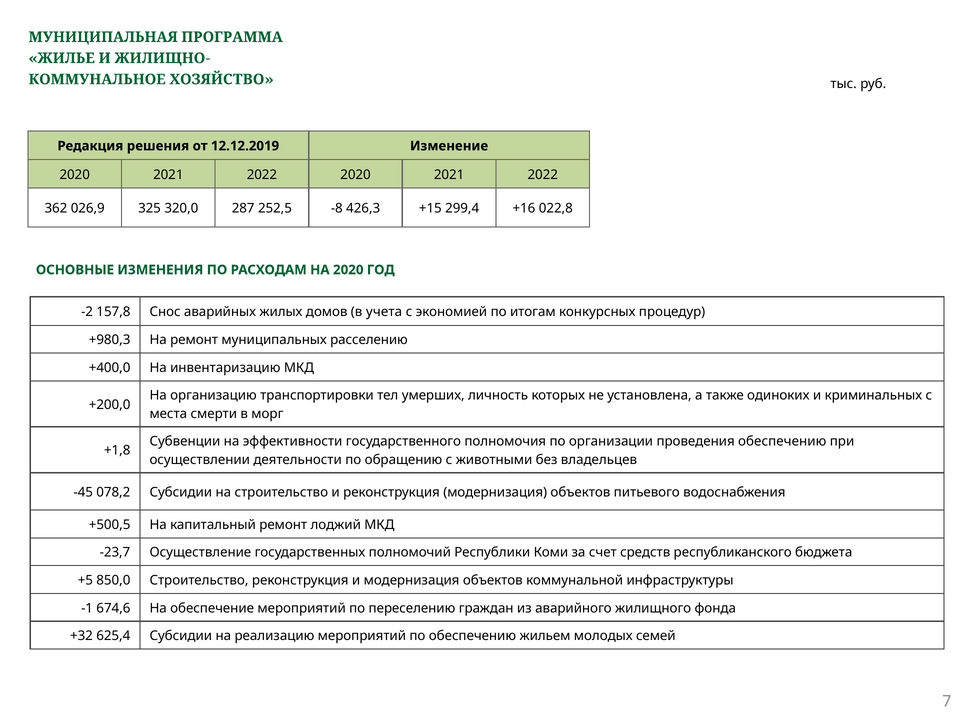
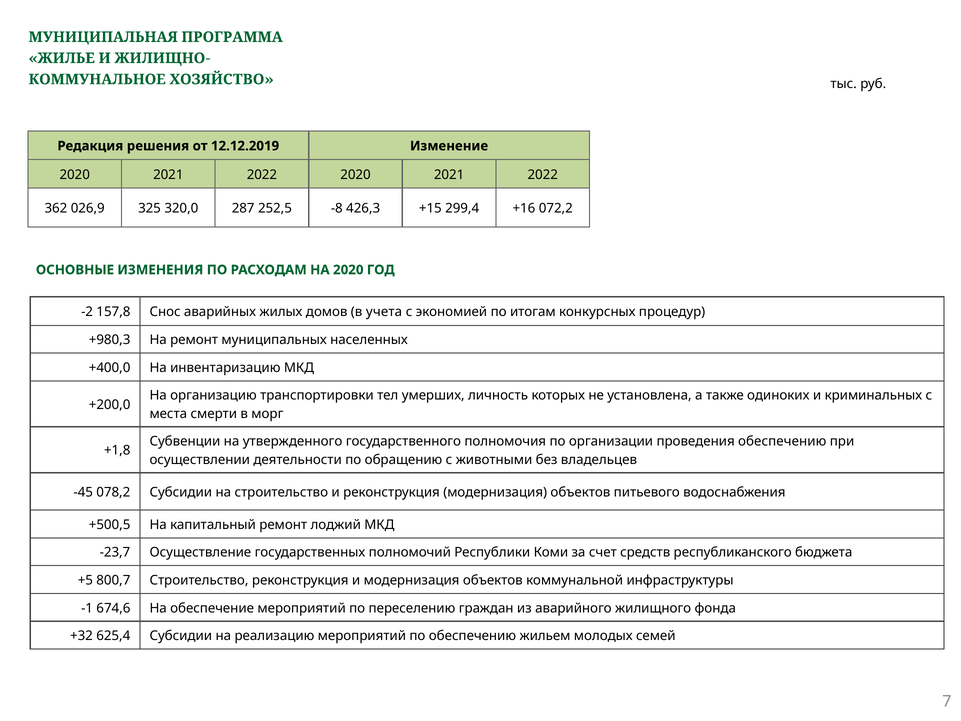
022,8: 022,8 -> 072,2 (556, 208)
расселению: расселению -> населенных (369, 340)
эффективности: эффективности -> утвержденного (293, 441)
850,0: 850,0 -> 800,7 (113, 580)
